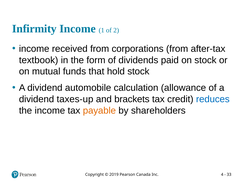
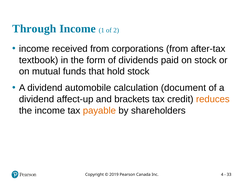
Infirmity: Infirmity -> Through (34, 29)
allowance: allowance -> document (183, 88)
taxes-up: taxes-up -> affect-up (75, 99)
reduces colour: blue -> orange (213, 99)
